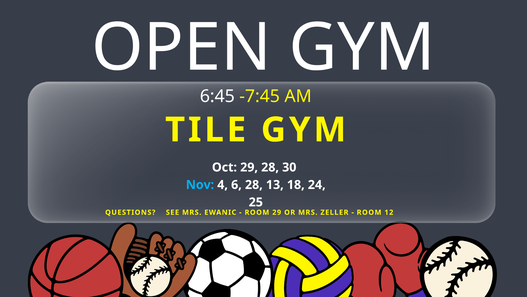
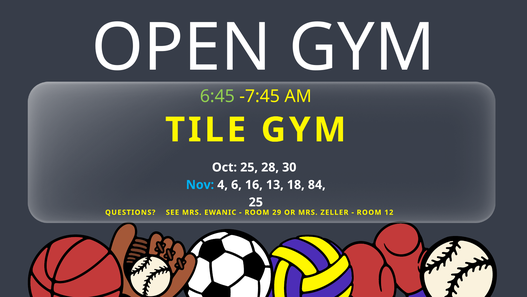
6:45 colour: white -> light green (217, 96)
Oct 29: 29 -> 25 (249, 167)
6 28: 28 -> 16 (254, 184)
24: 24 -> 84 (317, 184)
